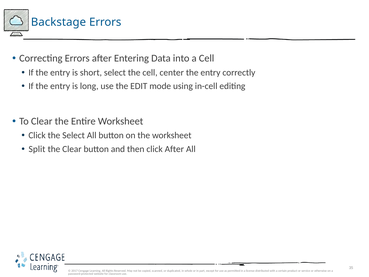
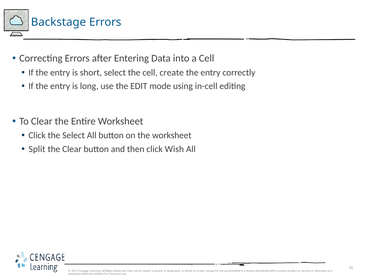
center: center -> create (172, 72)
click After: After -> Wish (174, 149)
